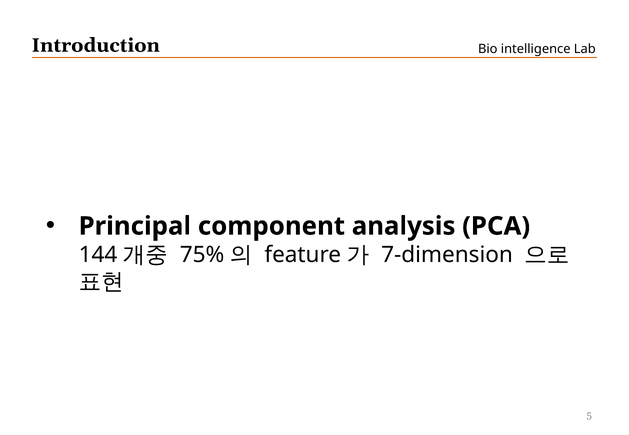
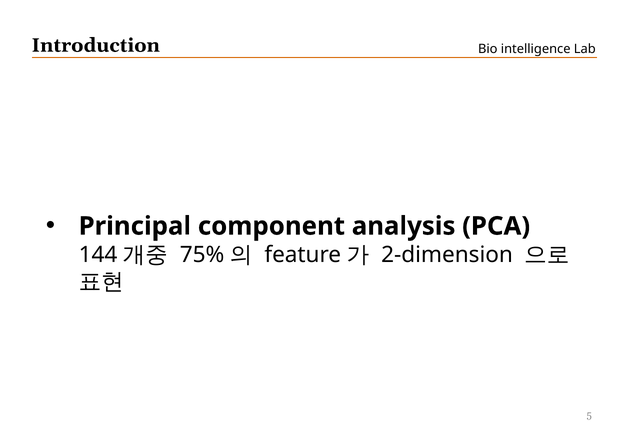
7-dimension: 7-dimension -> 2-dimension (447, 255)
